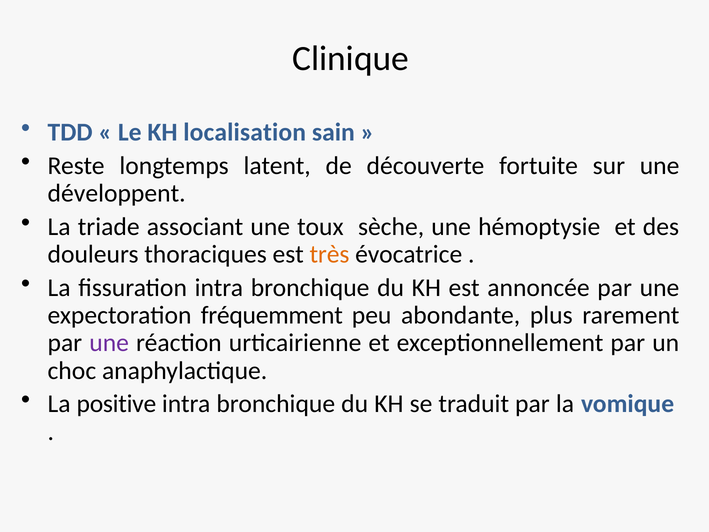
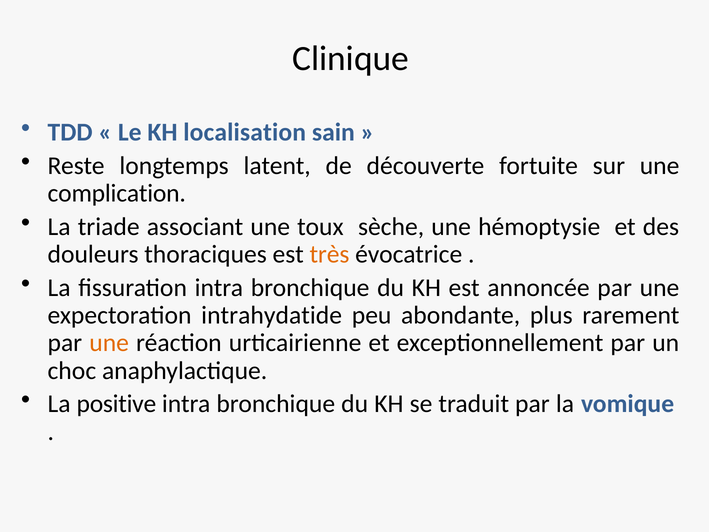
développent: développent -> complication (117, 193)
fréquemment: fréquemment -> intrahydatide (272, 315)
une colour: purple -> orange (109, 343)
